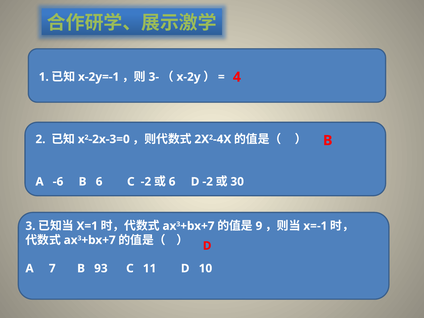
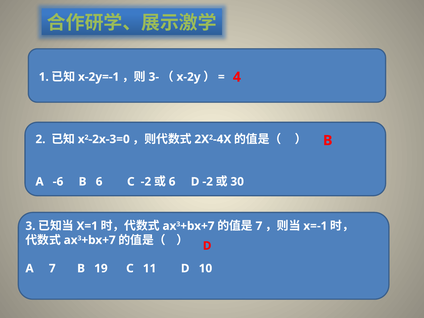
9: 9 -> 7 (259, 226)
93: 93 -> 19 (101, 268)
